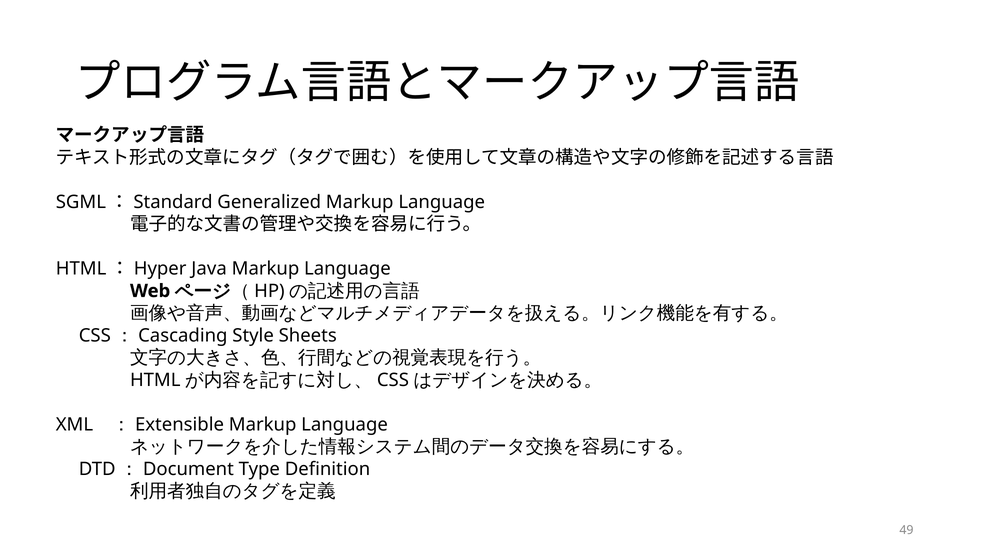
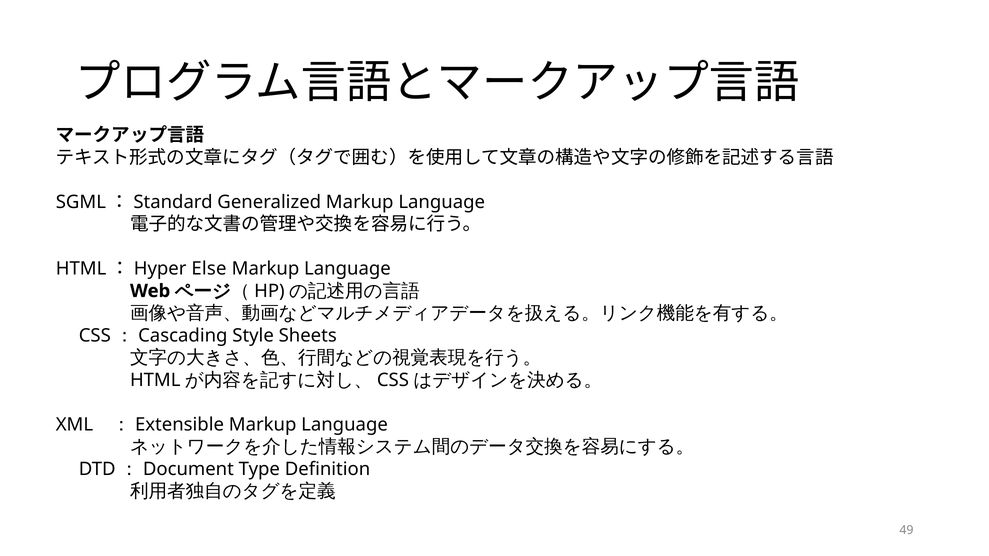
Java: Java -> Else (209, 269)
